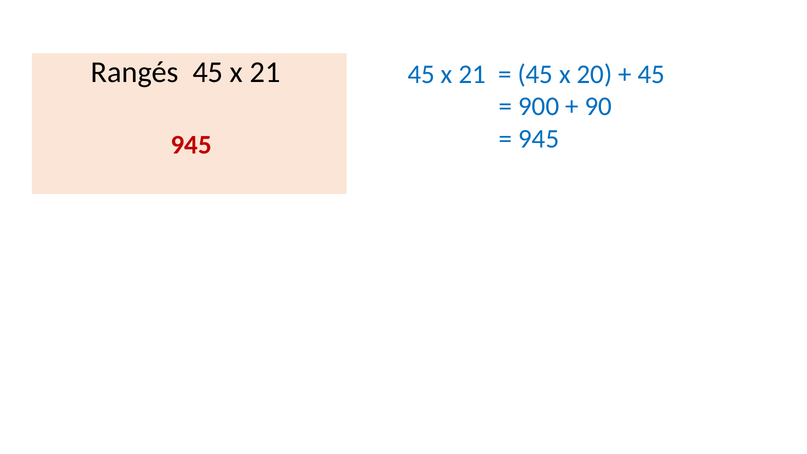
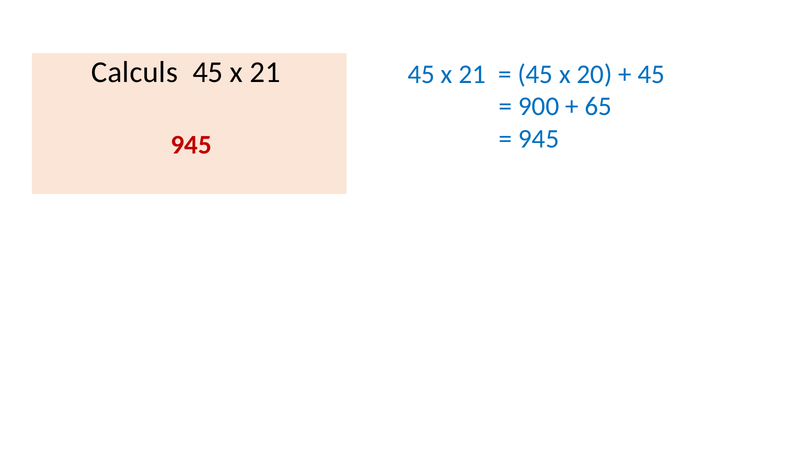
Rangés: Rangés -> Calculs (135, 72)
90: 90 -> 65 (598, 107)
